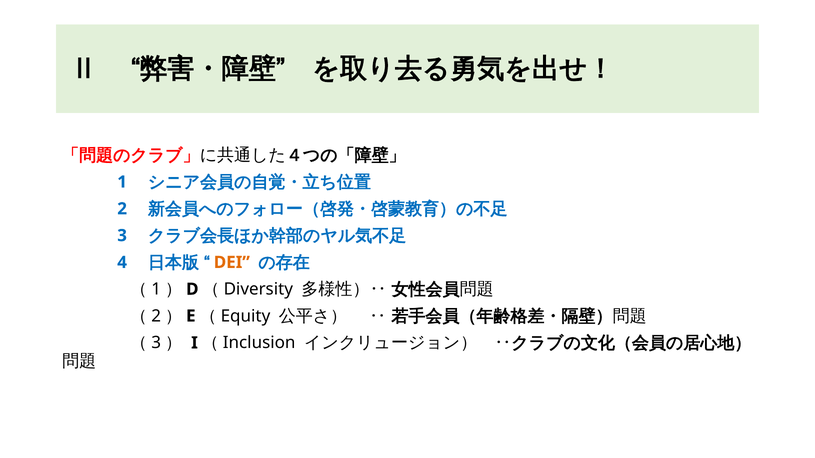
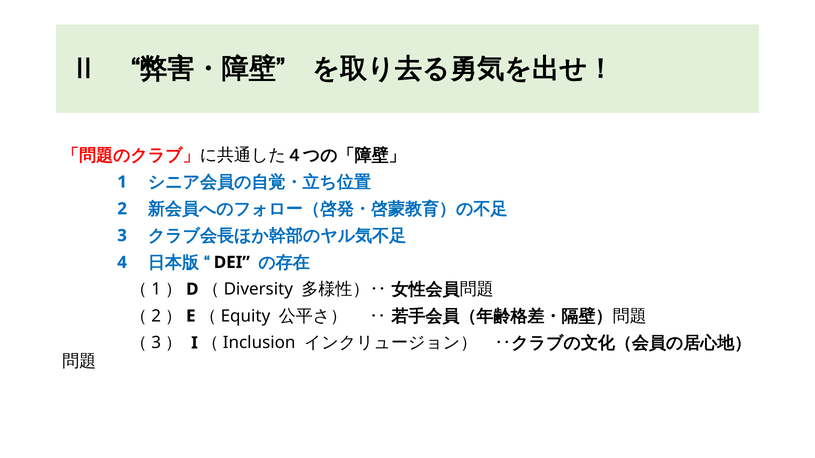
DEI colour: orange -> black (232, 263)
